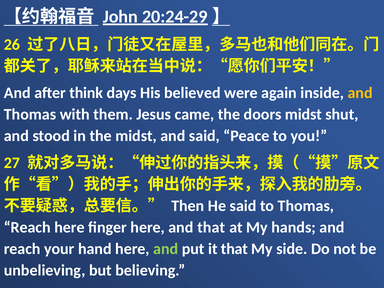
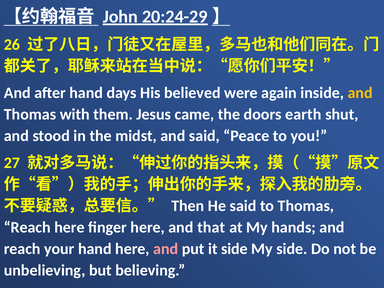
after think: think -> hand (86, 93)
doors midst: midst -> earth (303, 114)
and colour: light green -> pink (166, 249)
it that: that -> side (234, 249)
